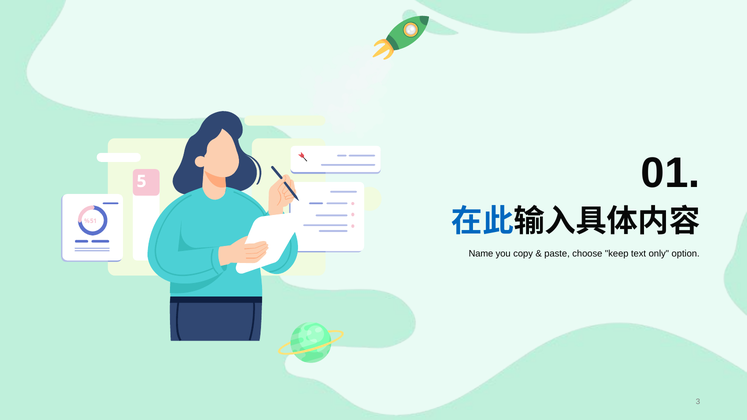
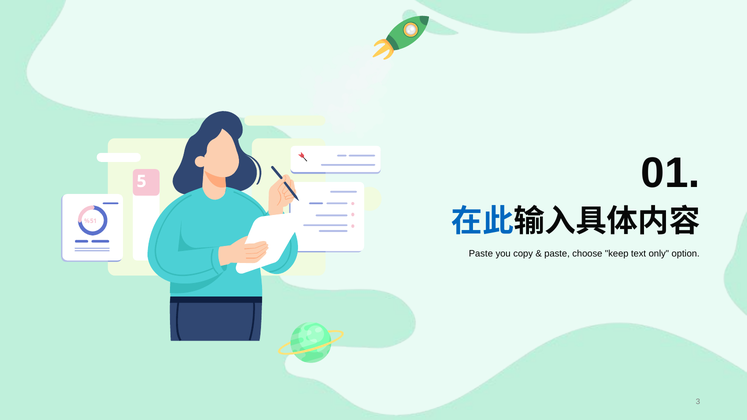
Name: Name -> Paste (481, 254)
